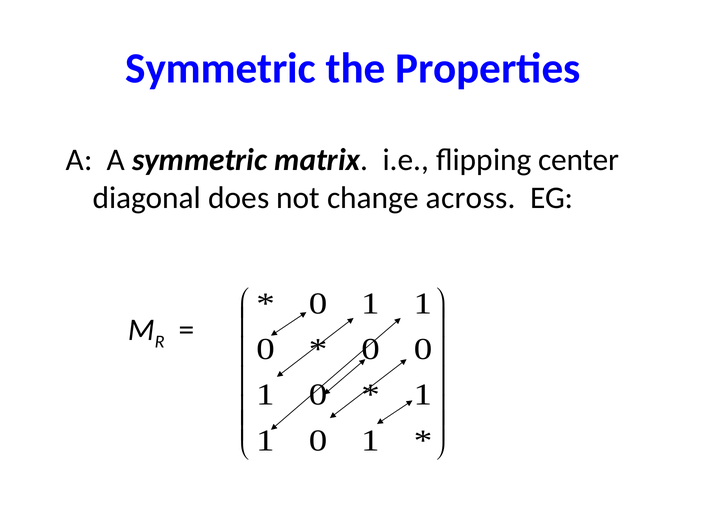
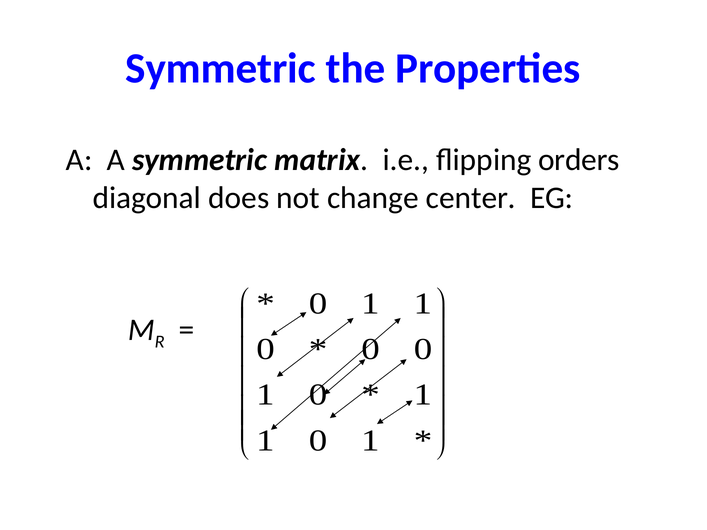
center: center -> orders (579, 160)
across: across -> center (471, 198)
